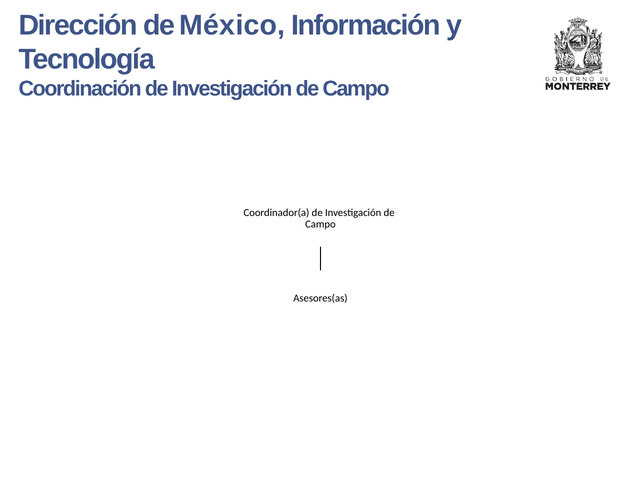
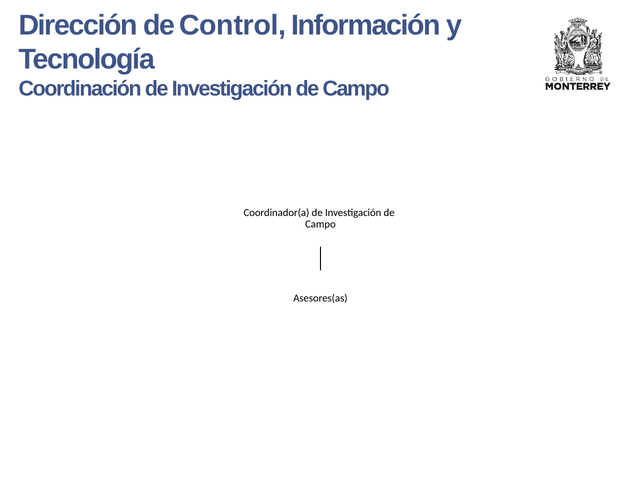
México: México -> Control (233, 25)
